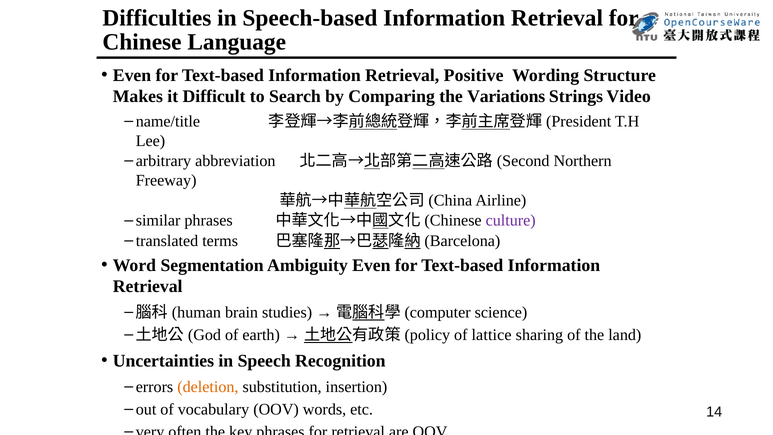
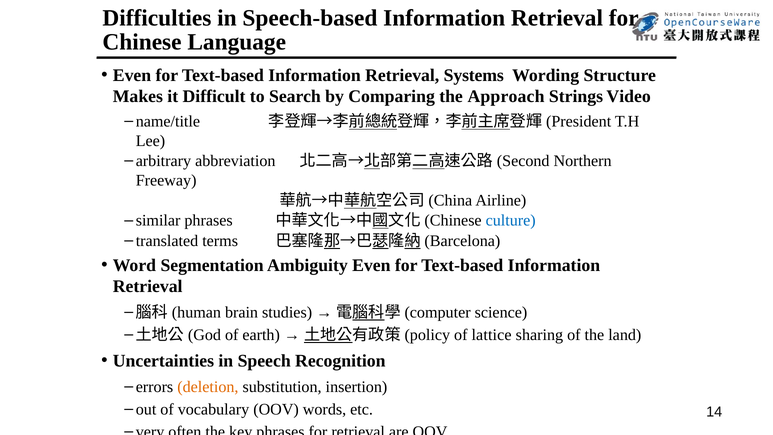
Positive: Positive -> Systems (474, 75)
Variations: Variations -> Approach (506, 96)
culture colour: purple -> blue (511, 221)
